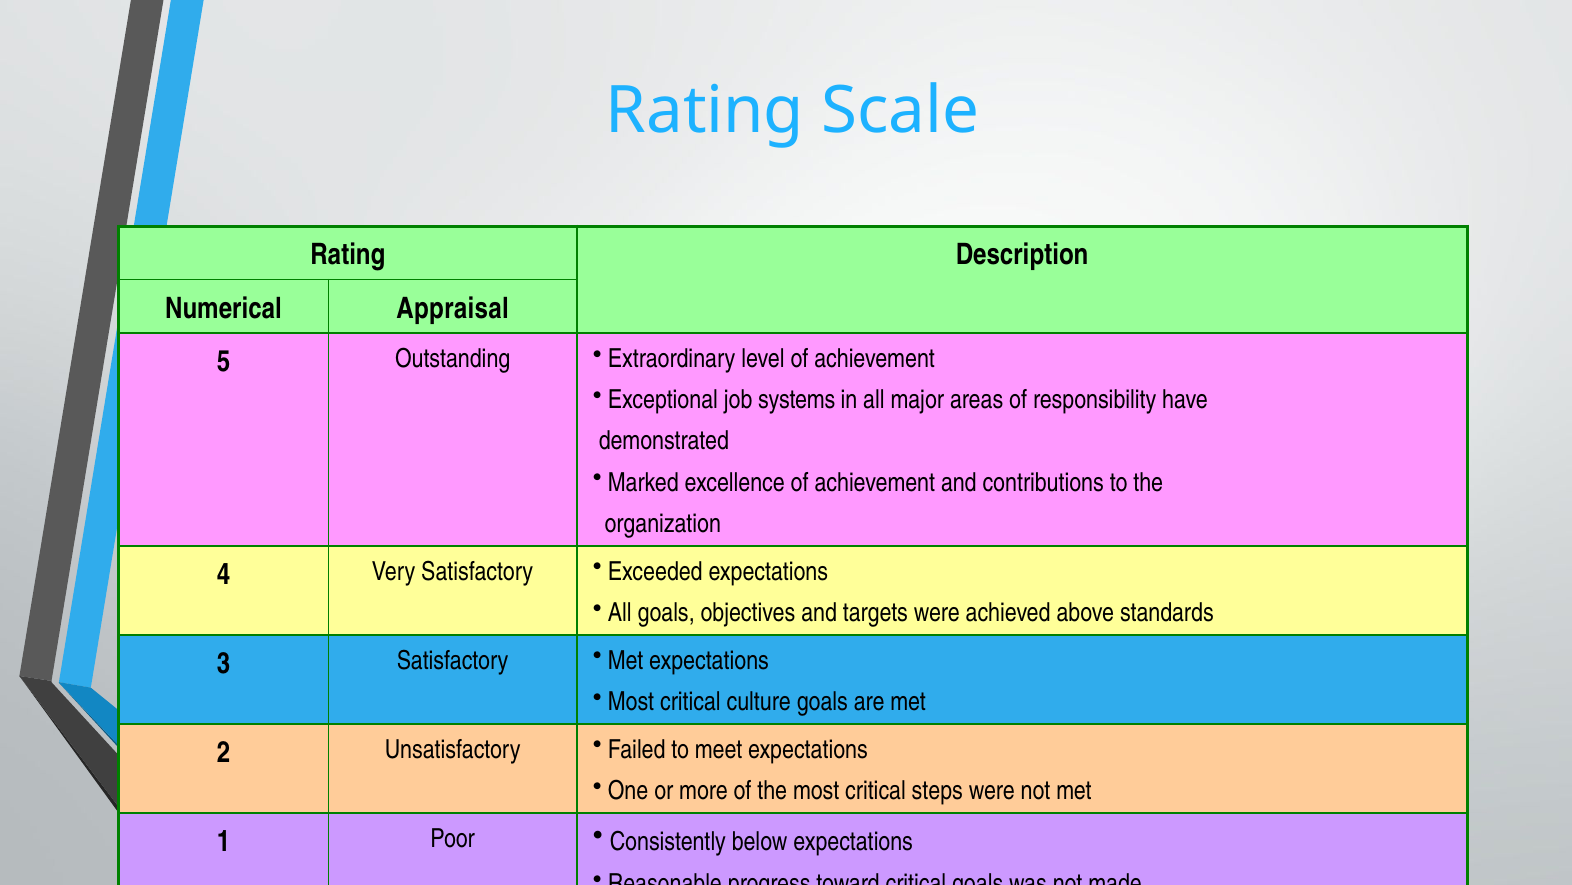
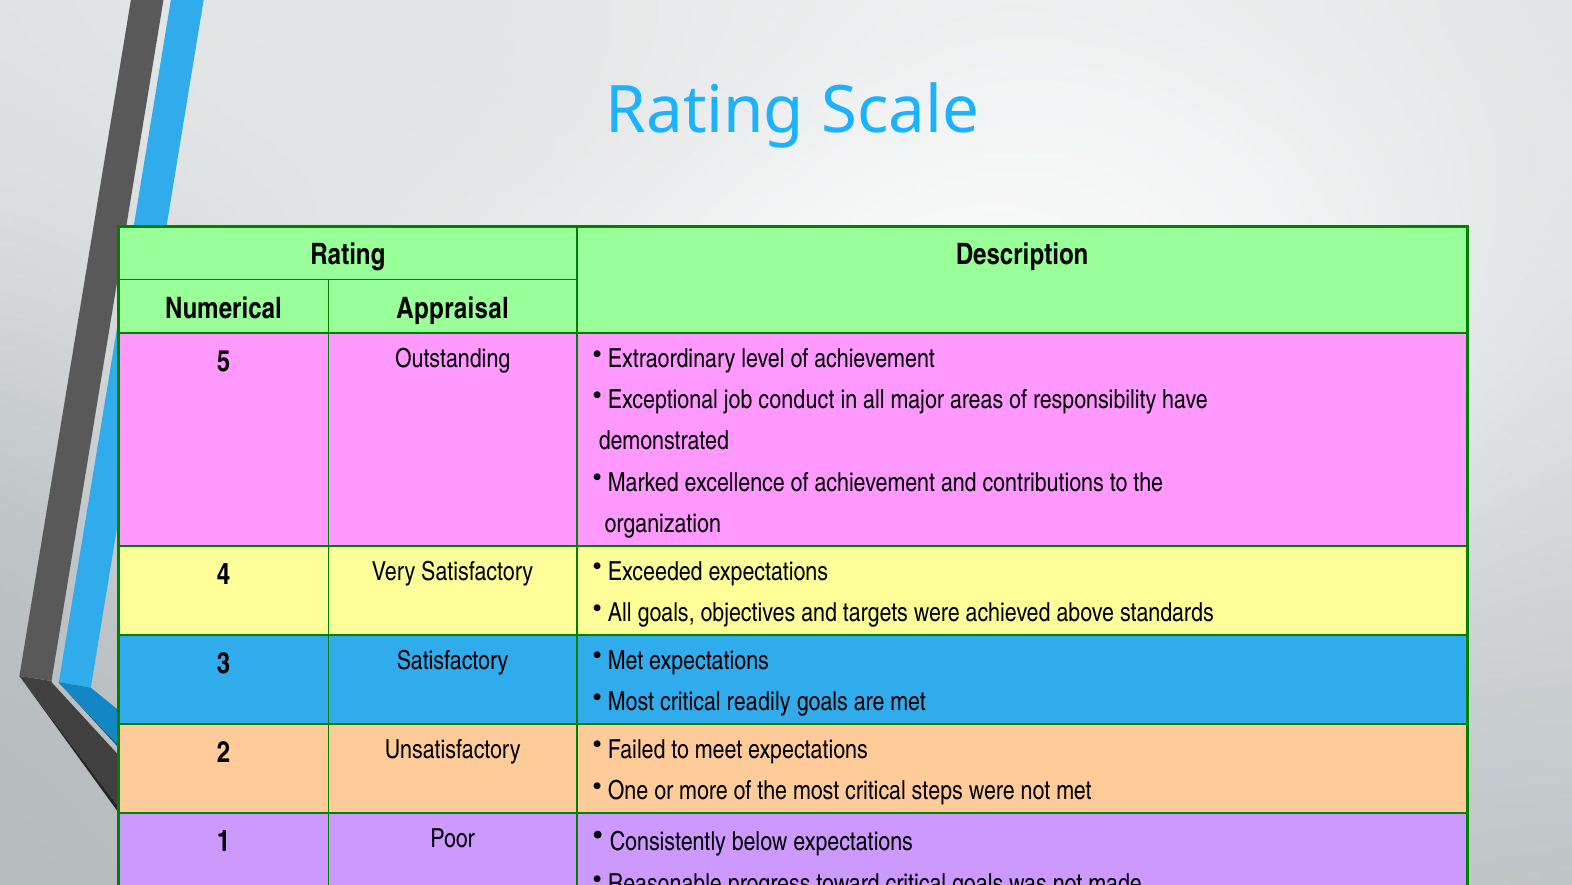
systems: systems -> conduct (796, 400)
culture: culture -> readily (759, 701)
